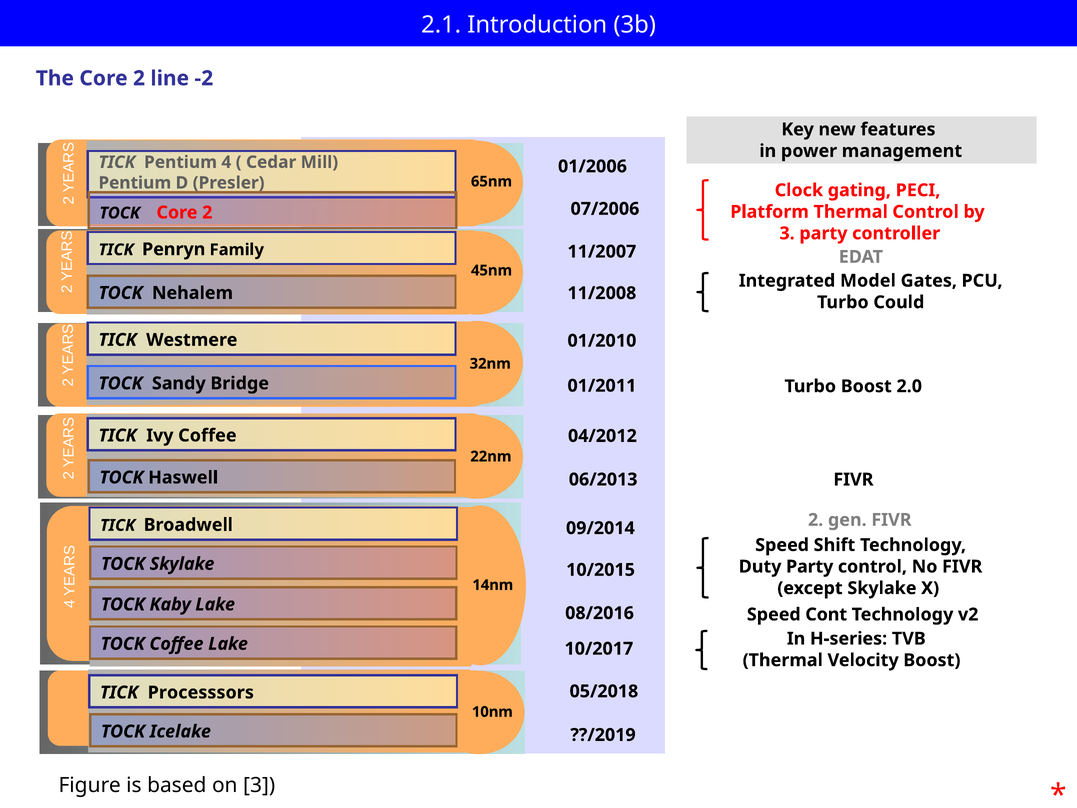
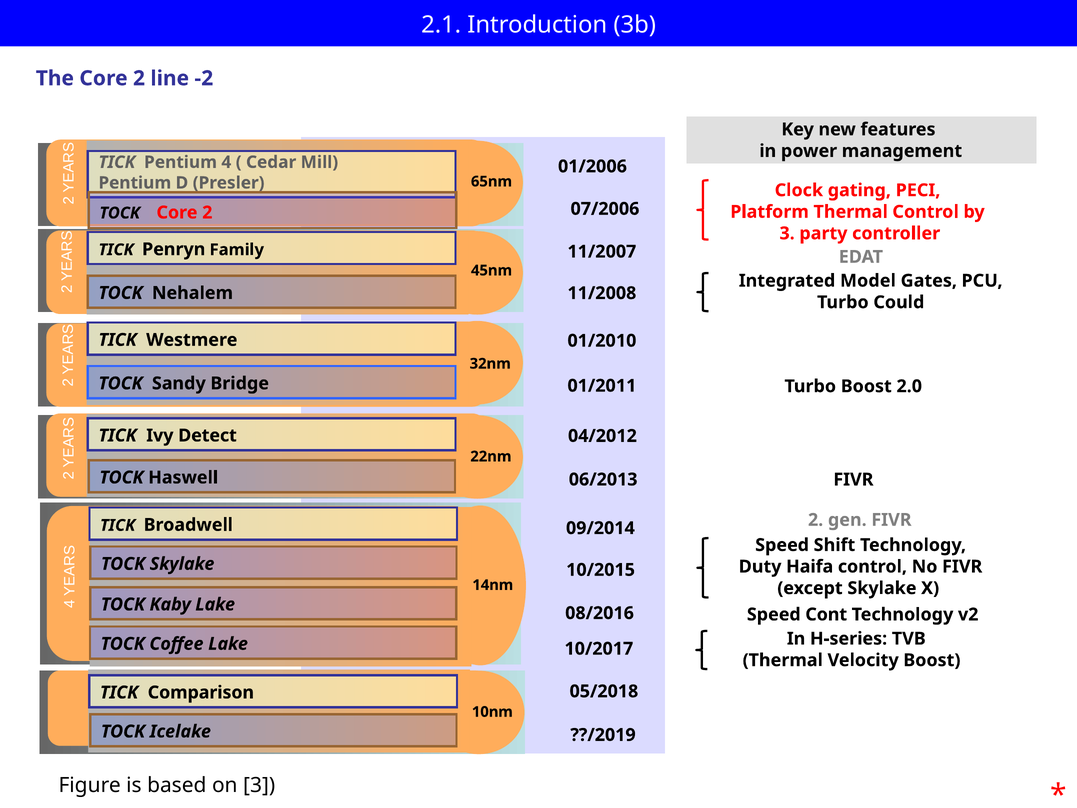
Ivy Coffee: Coffee -> Detect (207, 435)
Duty Party: Party -> Haifa (810, 566)
Processsors: Processsors -> Comparison (201, 692)
